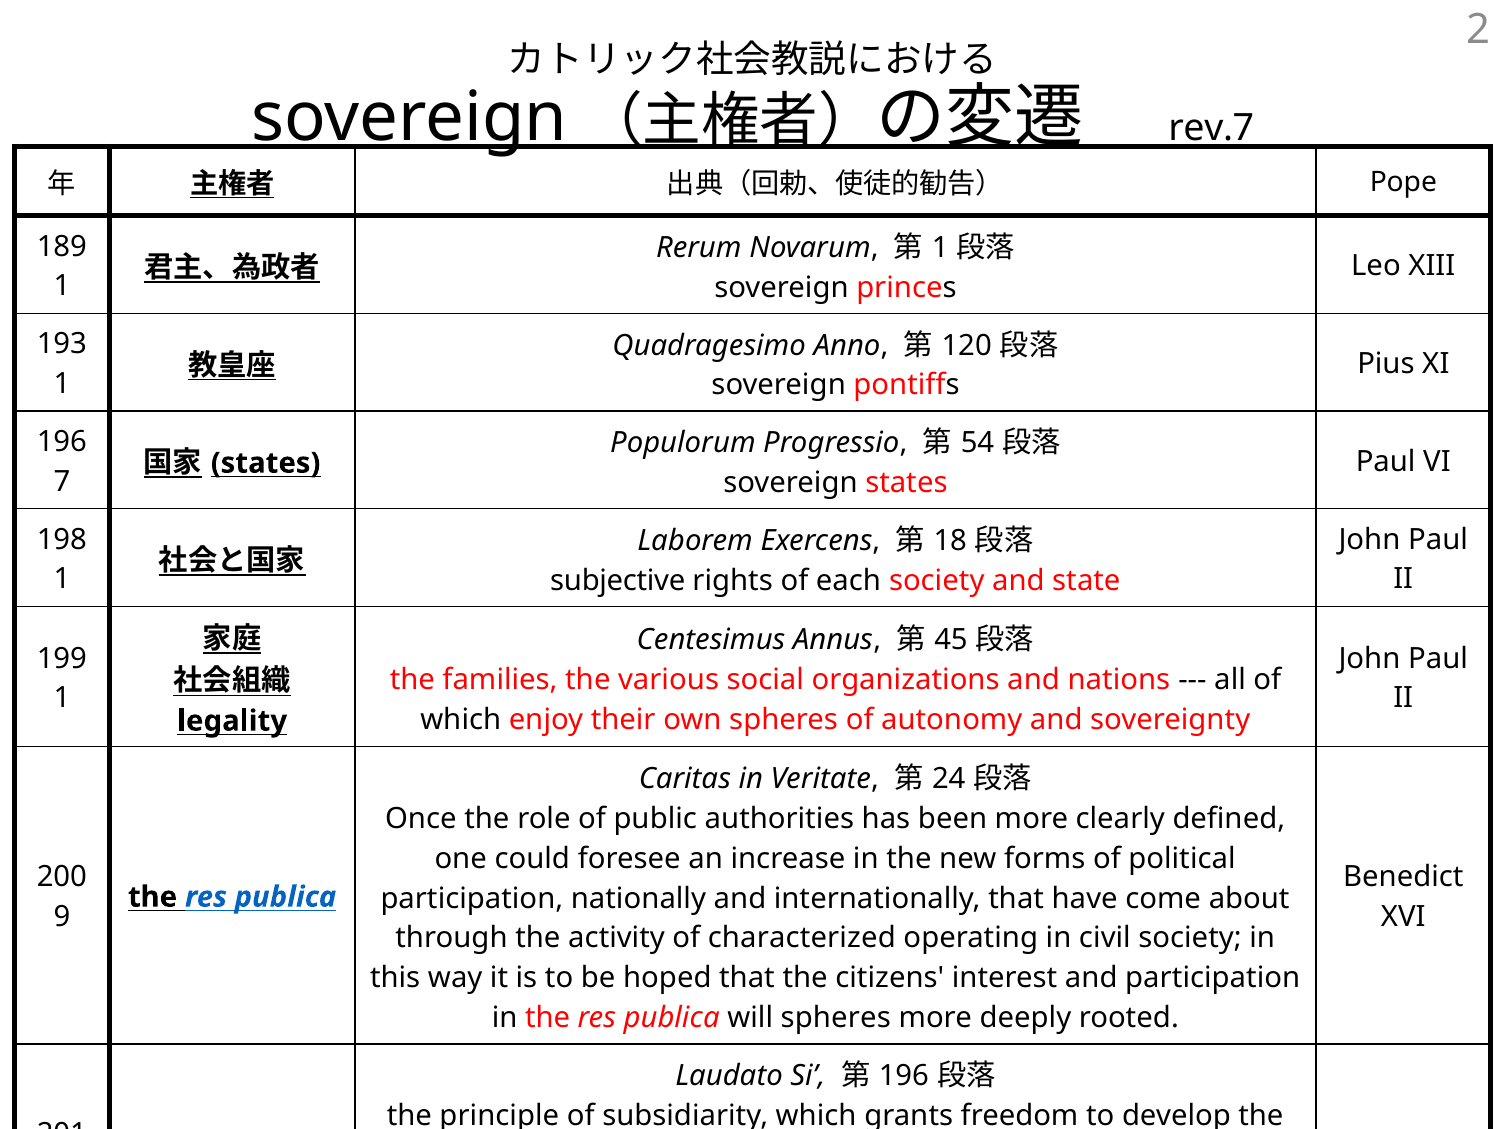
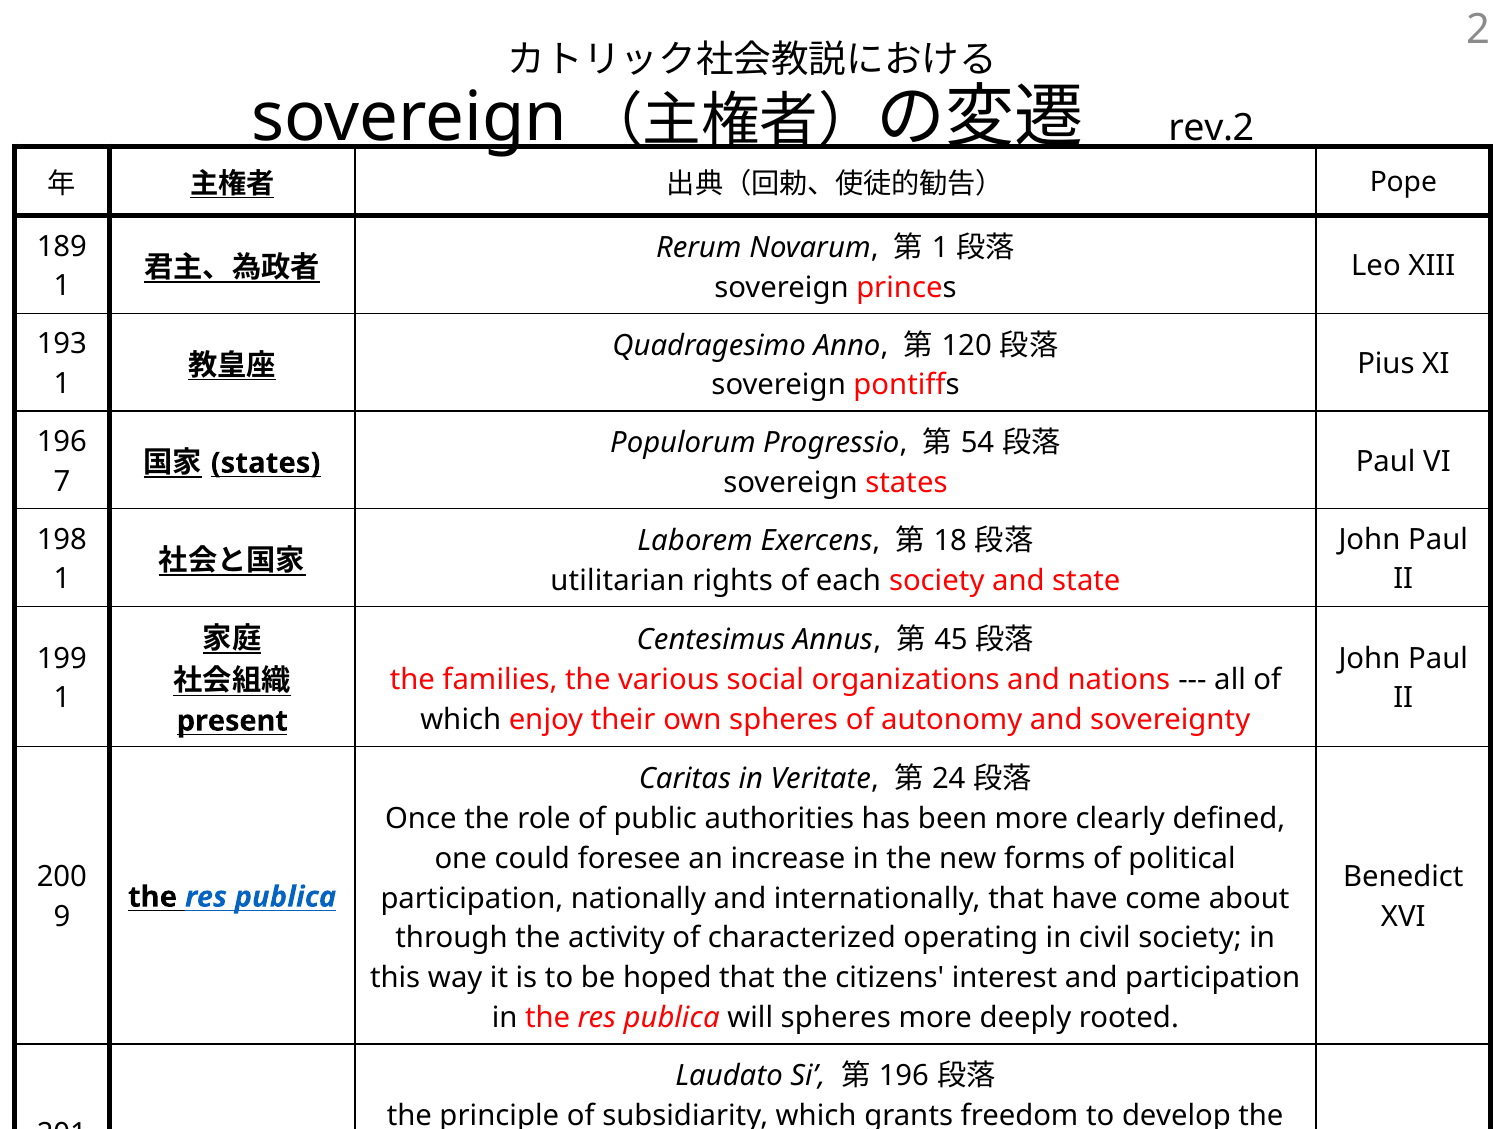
rev.7: rev.7 -> rev.2 (1211, 128)
subjective: subjective -> utilitarian (618, 580)
legality: legality -> present (232, 721)
